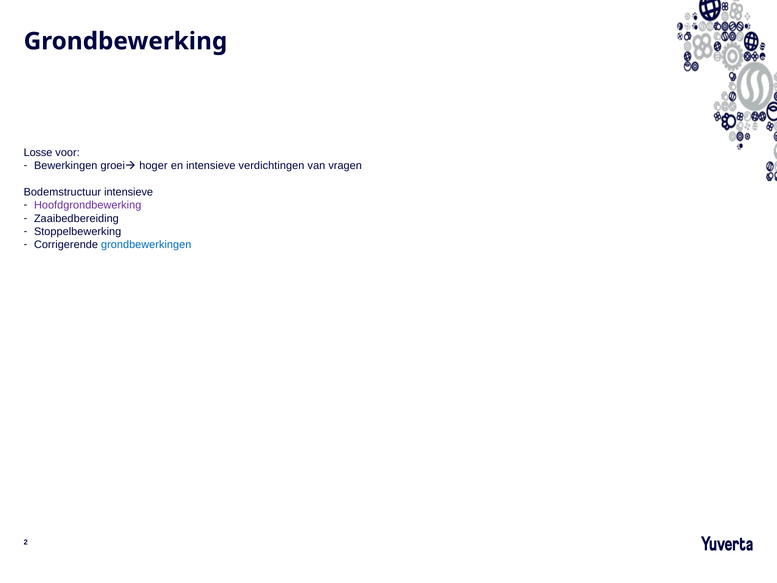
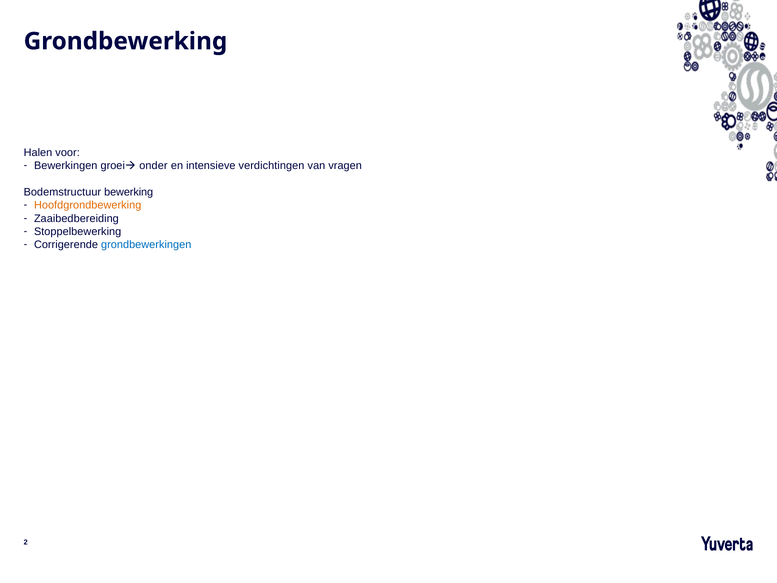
Losse: Losse -> Halen (38, 153)
hoger: hoger -> onder (153, 166)
Bodemstructuur intensieve: intensieve -> bewerking (129, 192)
Hoofdgrondbewerking colour: purple -> orange (88, 205)
